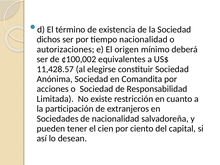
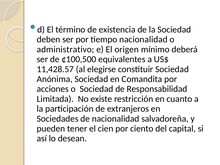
dichos: dichos -> deben (49, 39)
autorizaciones: autorizaciones -> administrativo (66, 49)
¢100,002: ¢100,002 -> ¢100,500 (79, 59)
